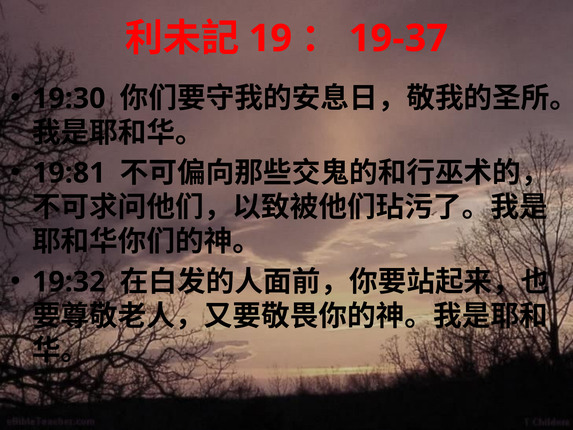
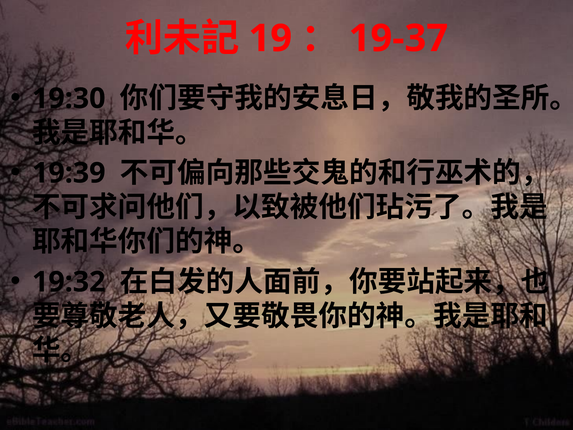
19:81: 19:81 -> 19:39 (69, 173)
